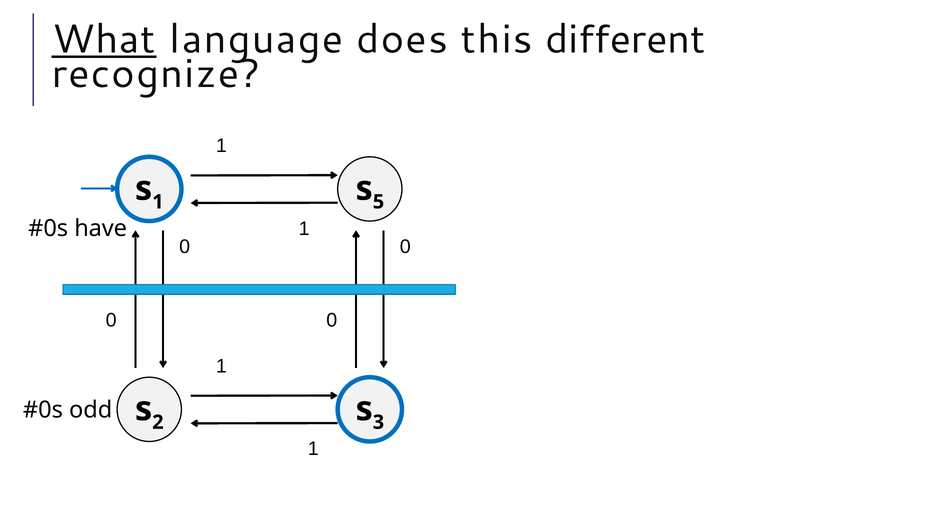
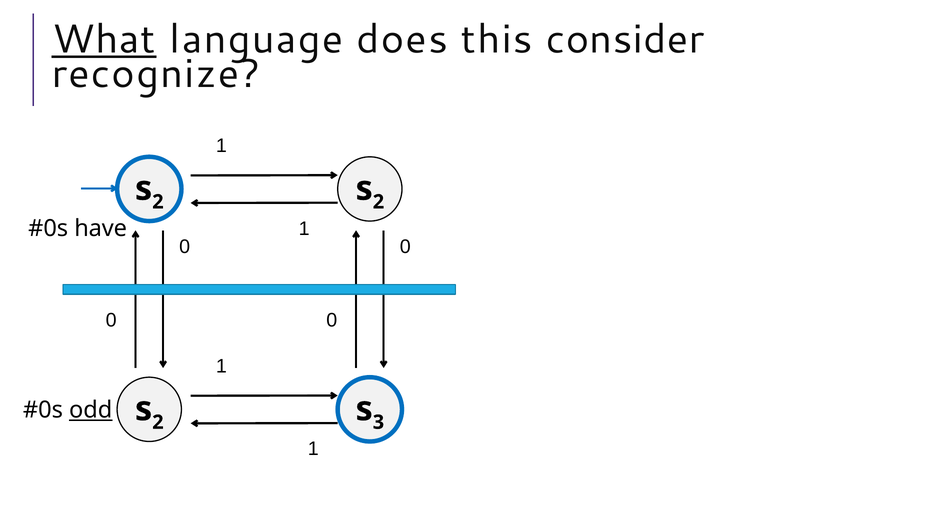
different: different -> consider (625, 39)
1: 1 -> 2 (158, 202)
5: 5 -> 2 (378, 202)
odd underline: none -> present (91, 411)
